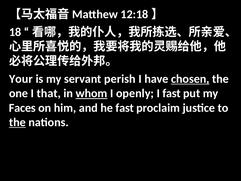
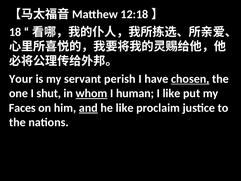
that: that -> shut (49, 93)
openly: openly -> human (135, 93)
I fast: fast -> like (172, 93)
and underline: none -> present (88, 108)
he fast: fast -> like (125, 108)
the underline: present -> none (17, 122)
